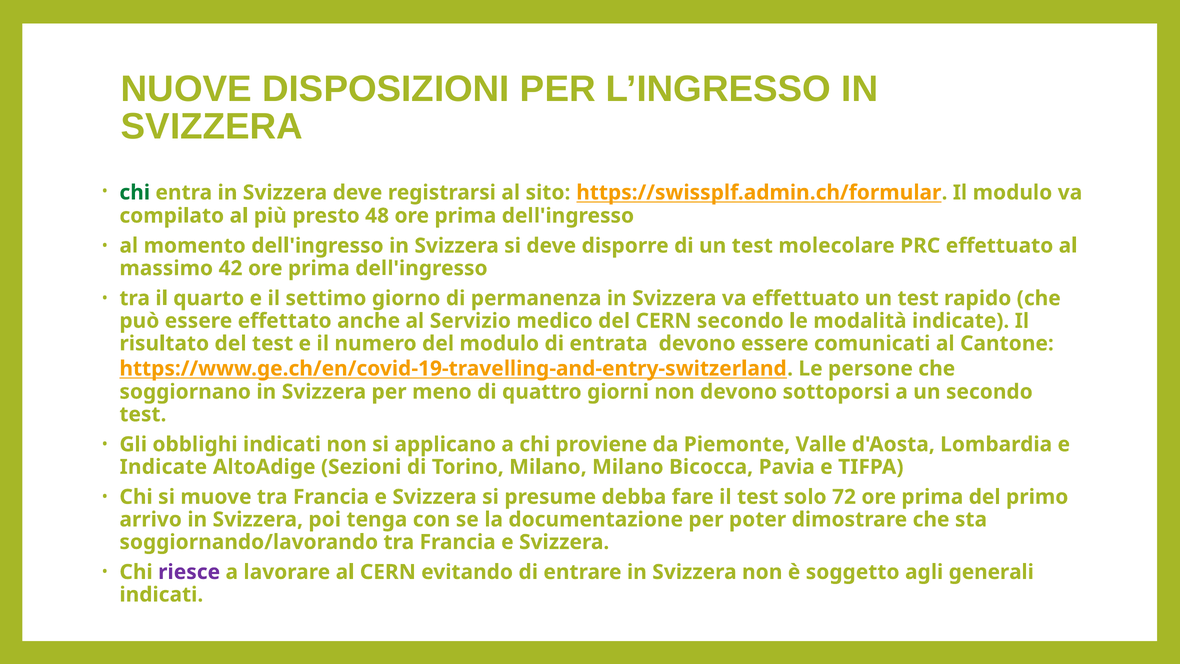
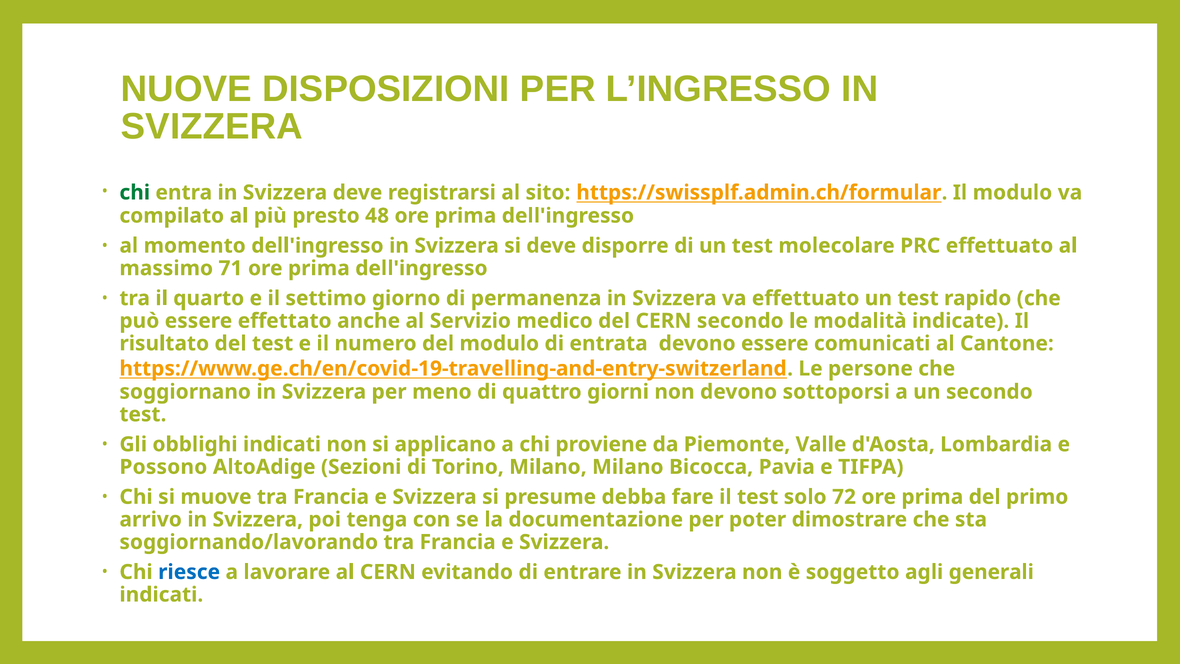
42: 42 -> 71 (231, 268)
Indicate: Indicate -> Possono (163, 467)
riesce colour: purple -> blue (189, 572)
